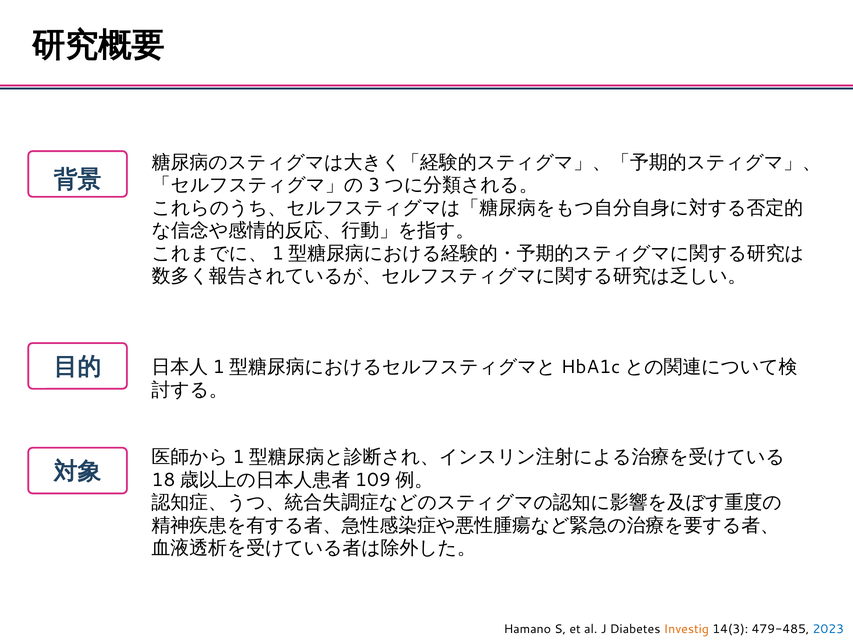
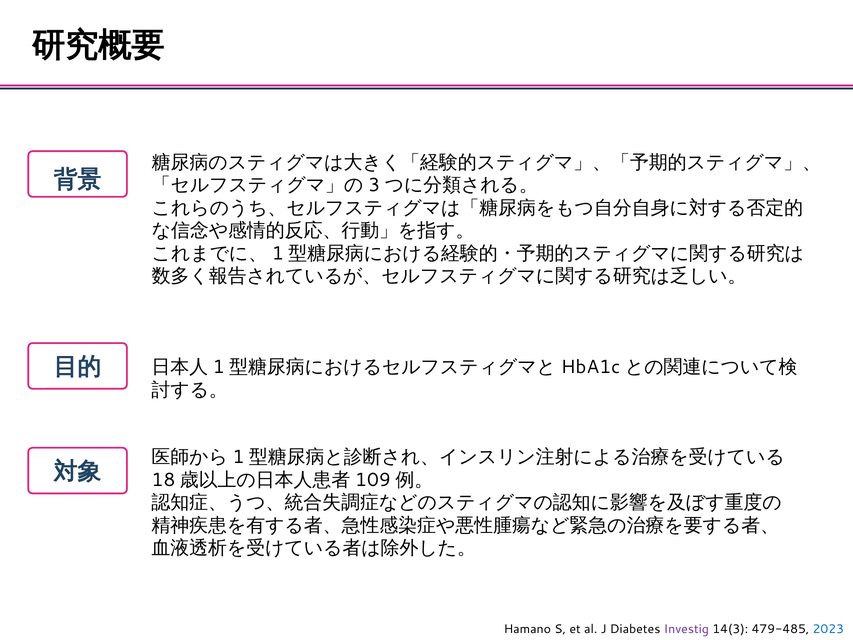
Investig colour: orange -> purple (686, 629)
